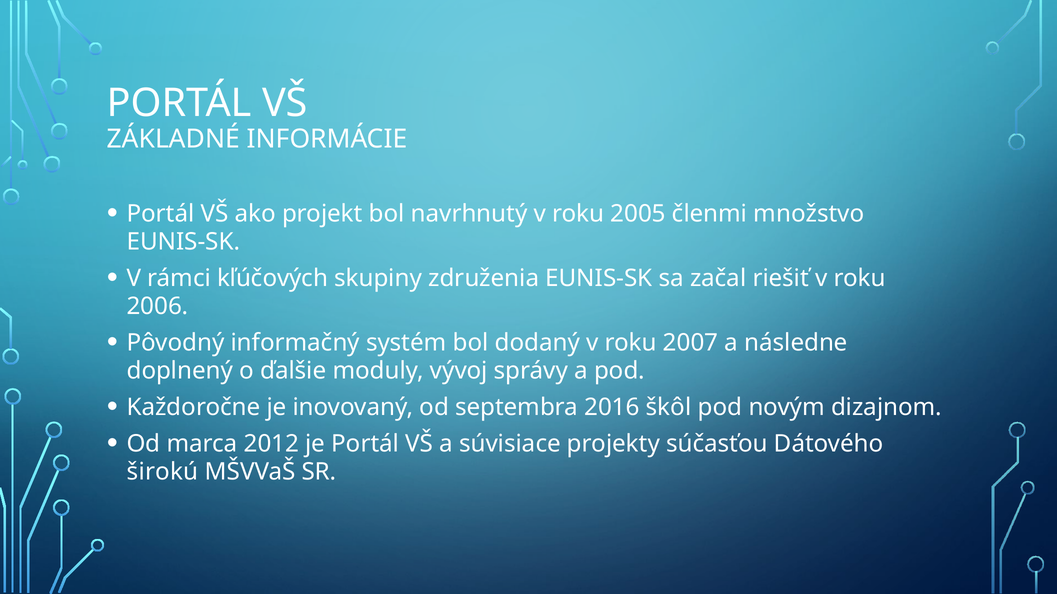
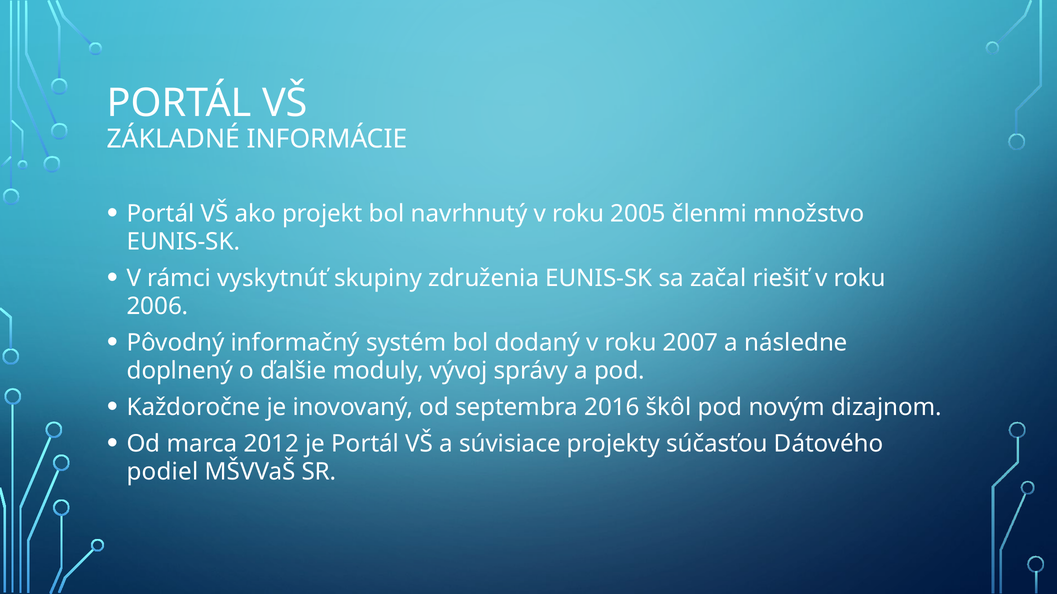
kľúčových: kľúčových -> vyskytnúť (272, 279)
širokú: širokú -> podiel (163, 472)
